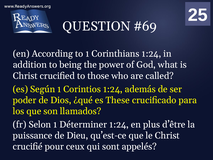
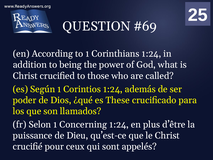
Déterminer: Déterminer -> Concerning (83, 124)
